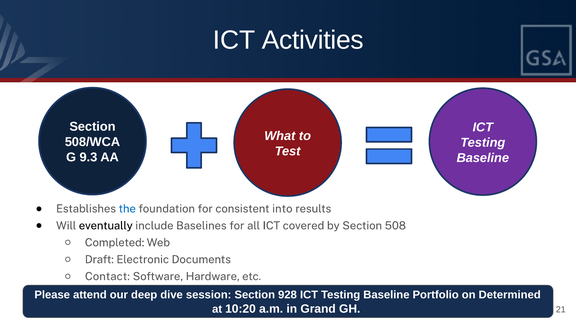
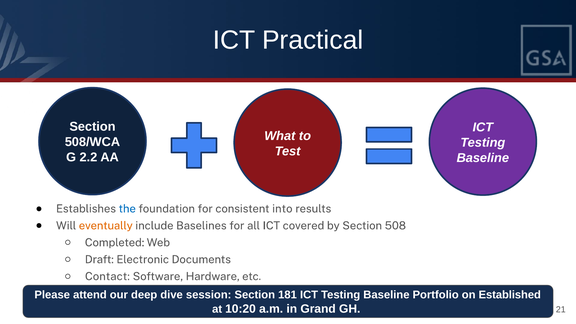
Activities: Activities -> Practical (313, 40)
9.3: 9.3 -> 2.2 (88, 157)
eventually colour: black -> orange (106, 226)
928: 928 -> 181 (288, 295)
Determined: Determined -> Established (510, 295)
